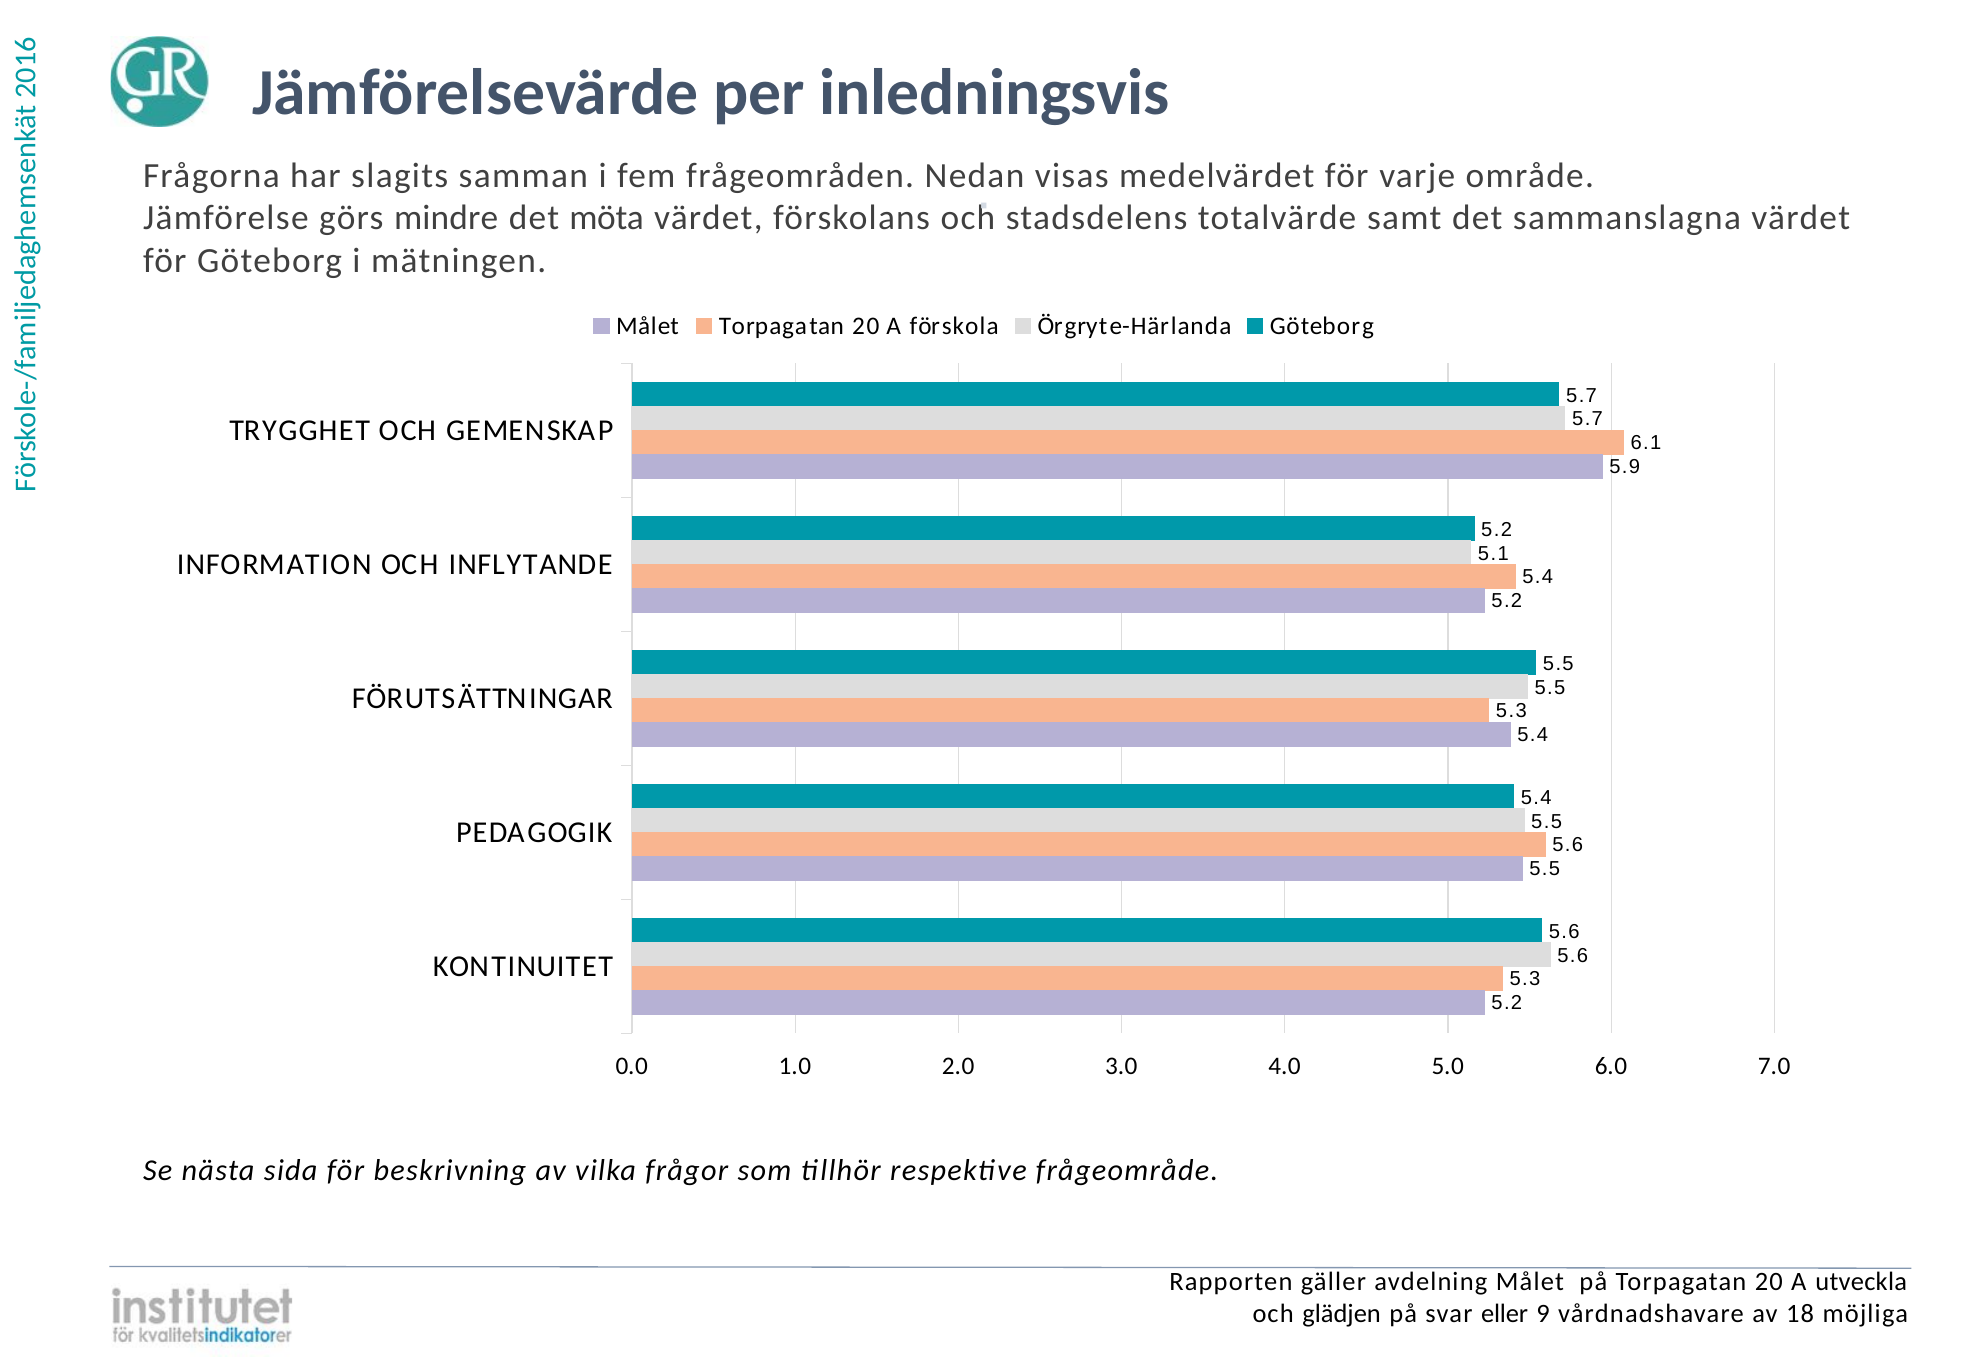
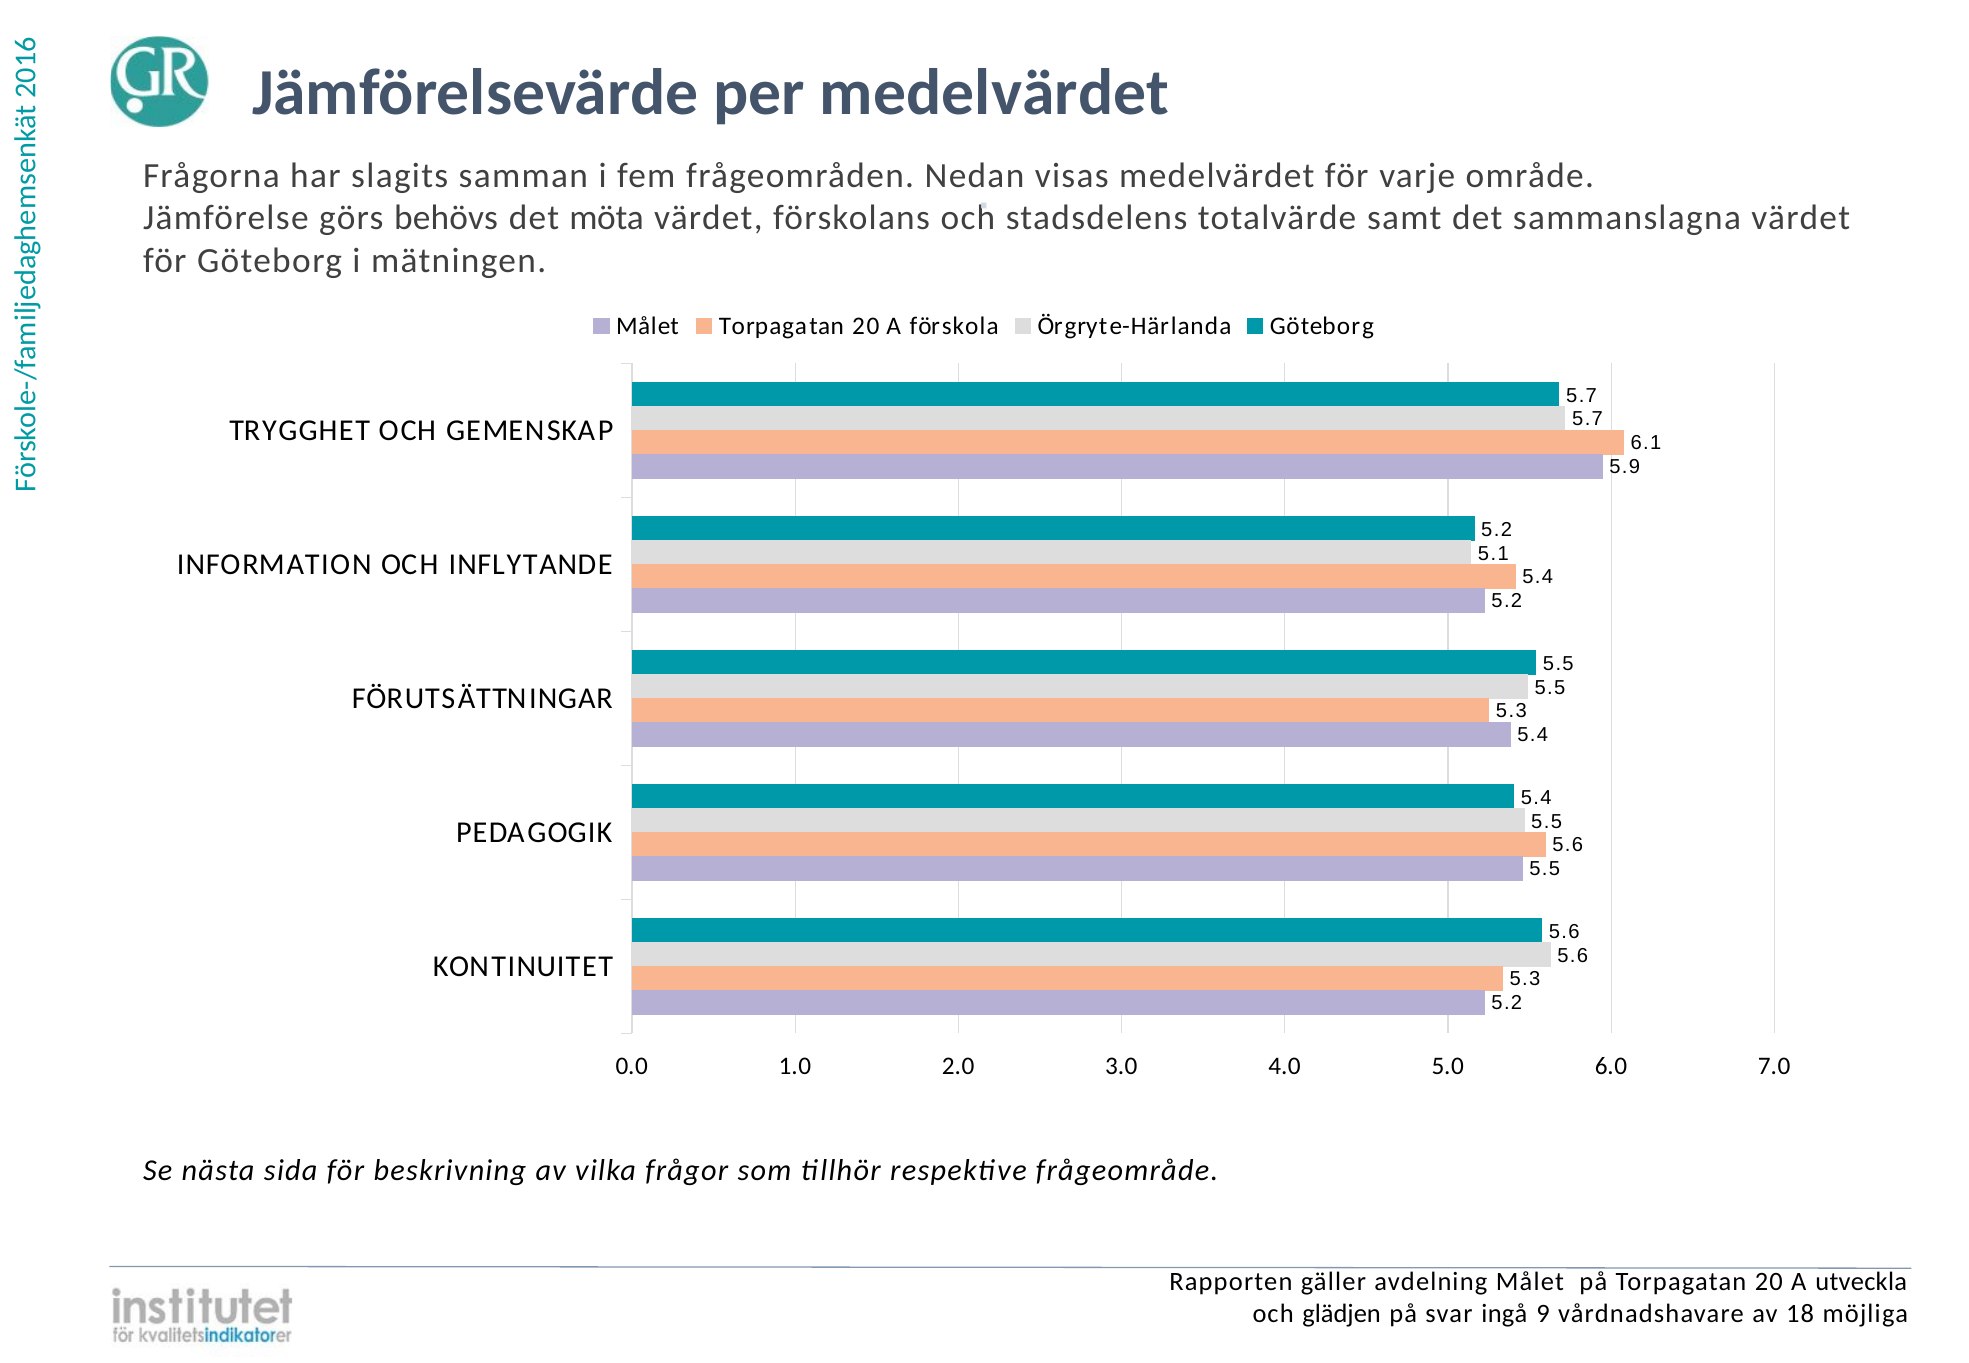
per inledningsvis: inledningsvis -> medelvärdet (995, 93)
mindre: mindre -> behövs (446, 218)
eller: eller -> ingå (1504, 1314)
